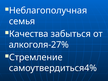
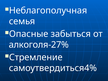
Качества: Качества -> Опасные (29, 34)
